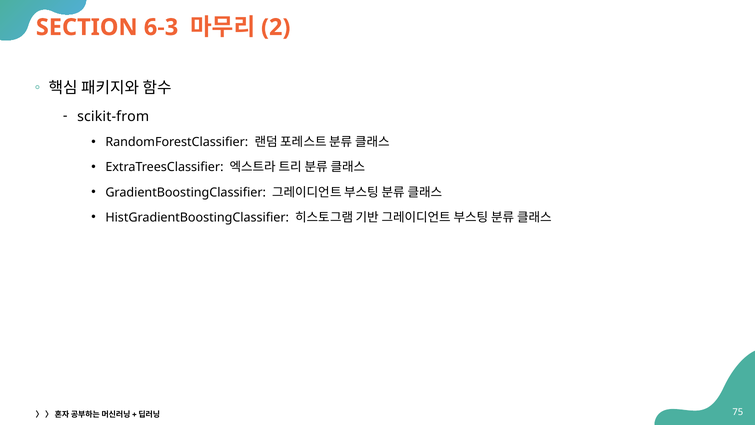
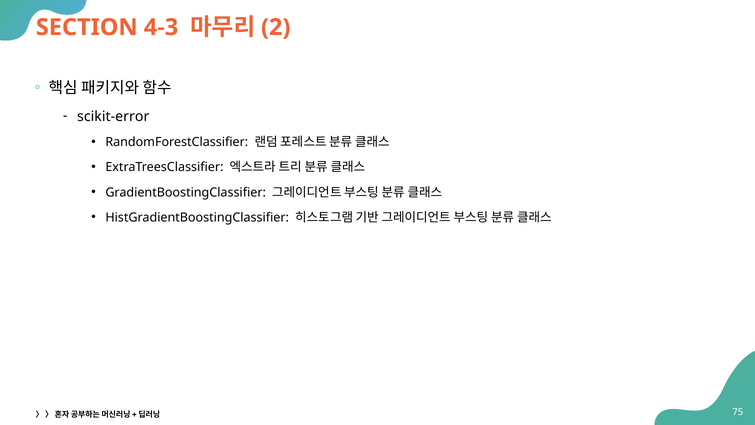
6-3: 6-3 -> 4-3 (161, 27)
scikit-from: scikit-from -> scikit-error (113, 116)
